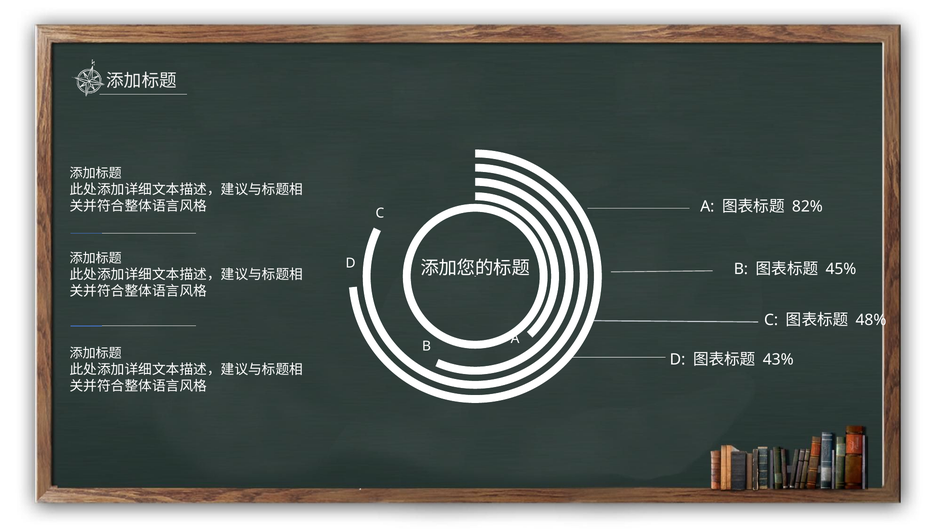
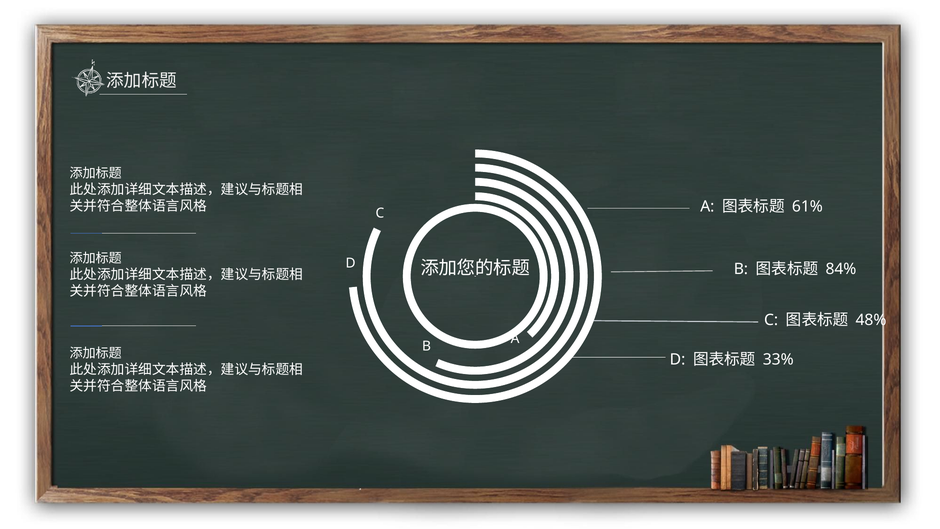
82%: 82% -> 61% (807, 207)
45%: 45% -> 84% (841, 269)
43%: 43% -> 33% (778, 359)
